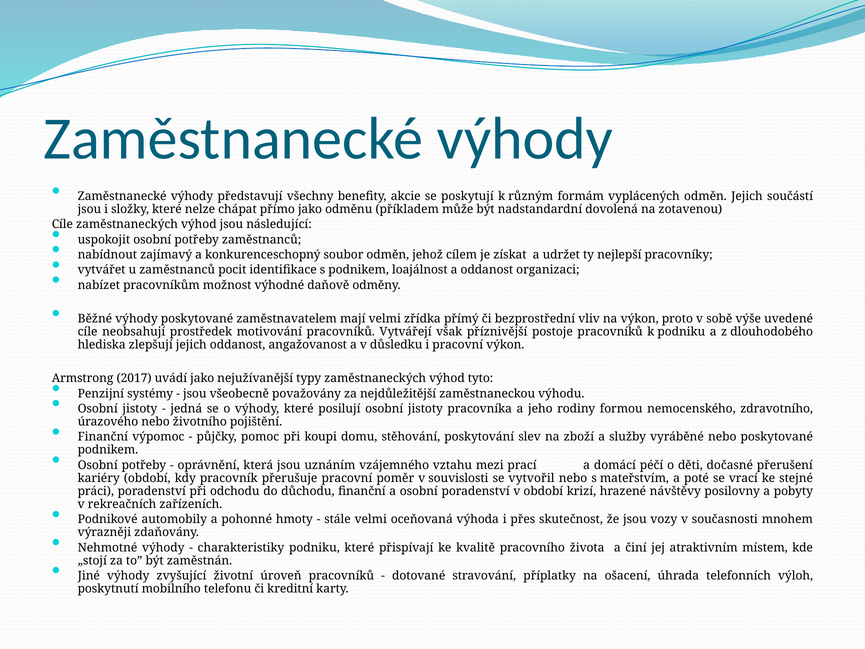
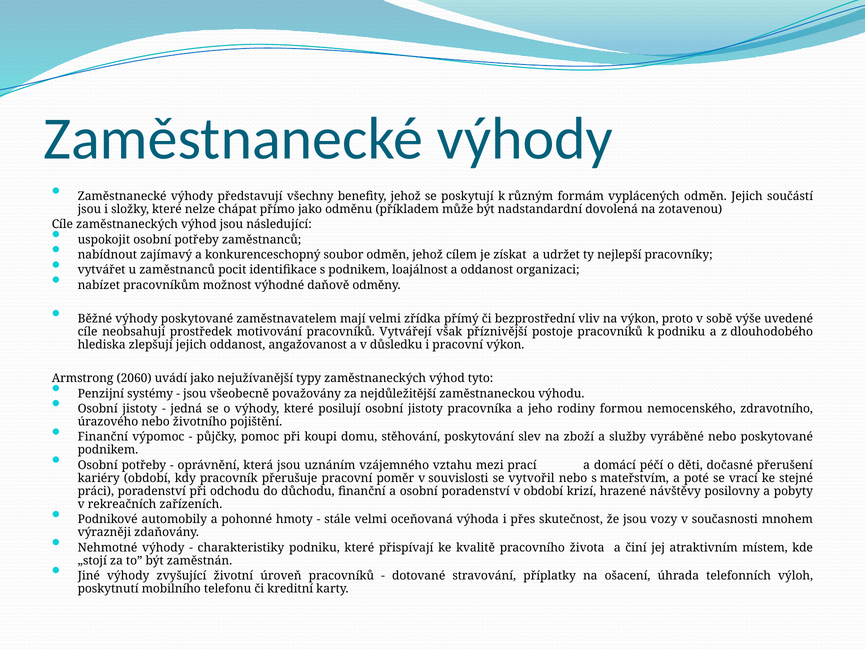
benefity akcie: akcie -> jehož (406, 196)
2017: 2017 -> 2060 (134, 378)
